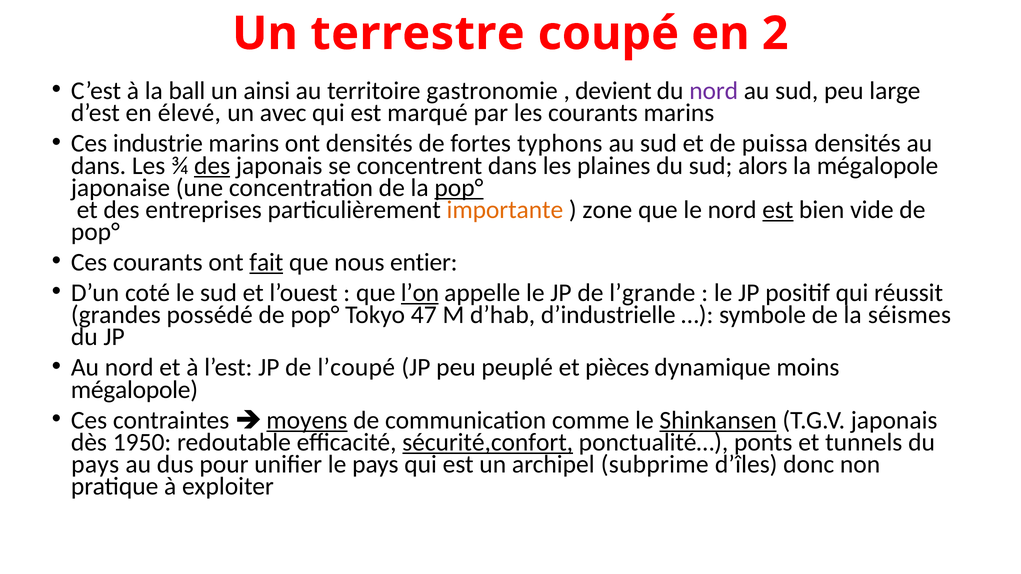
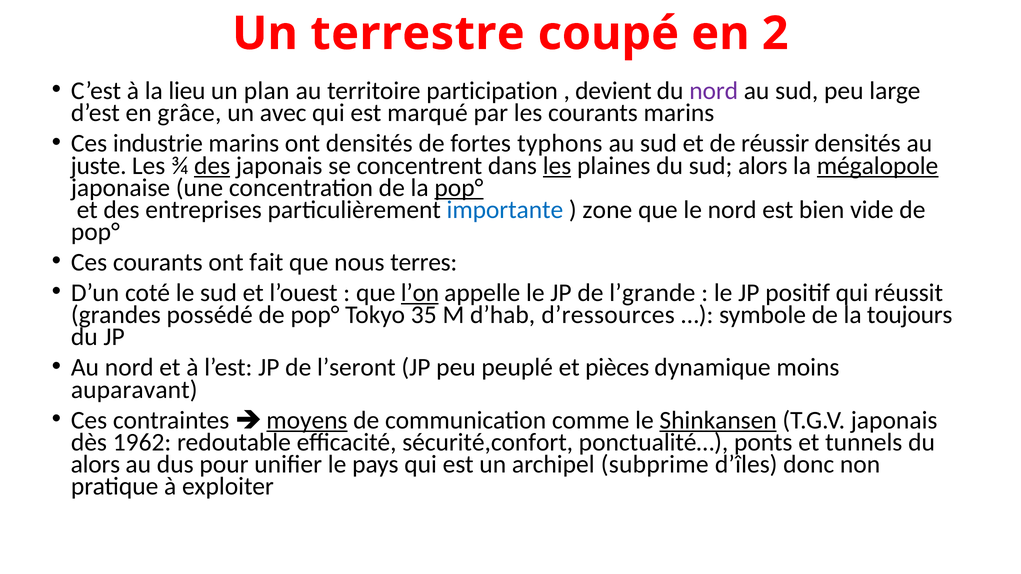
ball: ball -> lieu (187, 91)
ainsi: ainsi -> plan (267, 91)
gastronomie: gastronomie -> participation (492, 91)
élevé: élevé -> grâce (189, 113)
puissa: puissa -> réussir (775, 144)
dans: dans -> juste (99, 166)
les underline: none -> present (557, 166)
mégalopole underline: none -> present (878, 166)
importante colour: orange -> blue (505, 210)
est underline: present -> none (778, 210)
fait underline: present -> none (266, 262)
entier: entier -> terres (424, 262)
47: 47 -> 35 (424, 315)
d’industrielle: d’industrielle -> d’ressources (608, 315)
séismes: séismes -> toujours (910, 315)
l’coupé: l’coupé -> l’seront (356, 368)
mégalopole: mégalopole -> auparavant (134, 390)
1950: 1950 -> 1962 (142, 442)
sécurité,confort underline: present -> none (488, 442)
pays: pays -> alors (95, 464)
